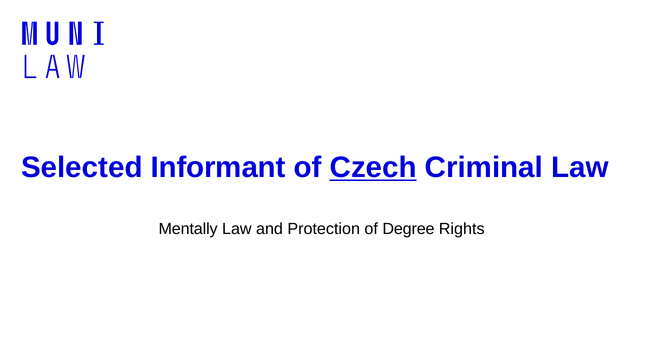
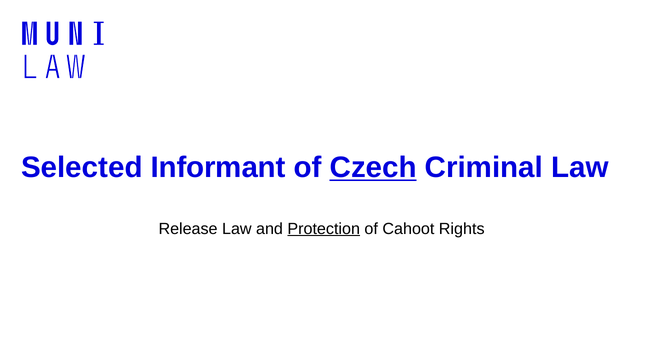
Mentally: Mentally -> Release (188, 229)
Protection underline: none -> present (324, 229)
Degree: Degree -> Cahoot (408, 229)
